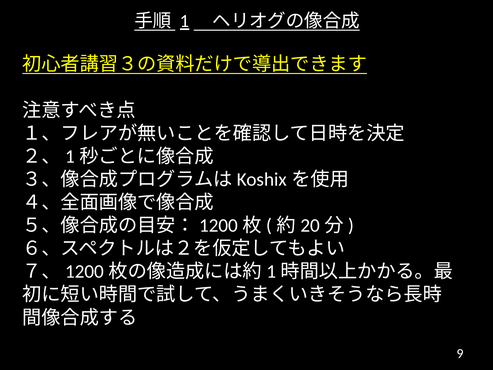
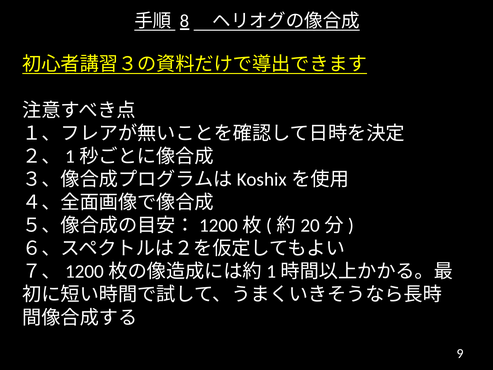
1: 1 -> 8 (185, 21)
